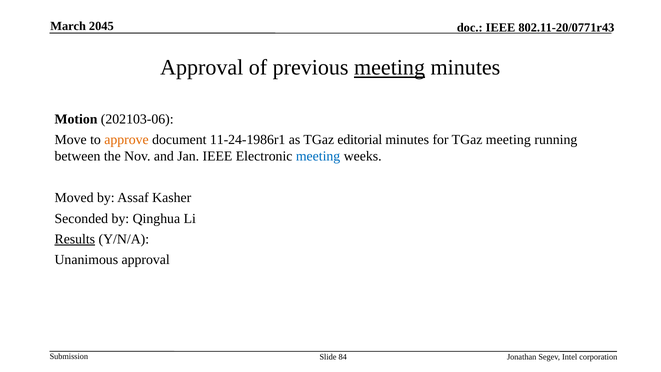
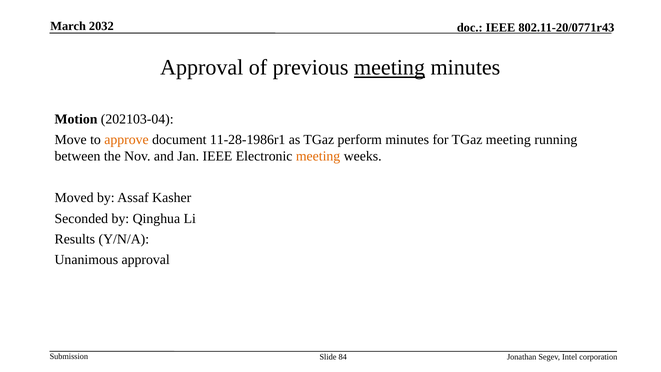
2045: 2045 -> 2032 (101, 26)
202103-06: 202103-06 -> 202103-04 (137, 119)
11-24-1986r1: 11-24-1986r1 -> 11-28-1986r1 (248, 140)
editorial: editorial -> perform (360, 140)
meeting colour: blue -> orange (318, 156)
Results underline: present -> none (75, 239)
